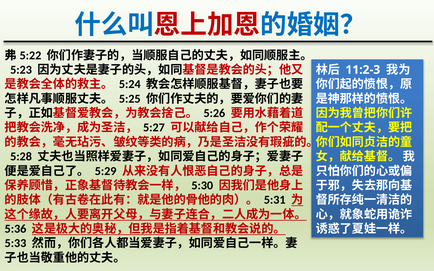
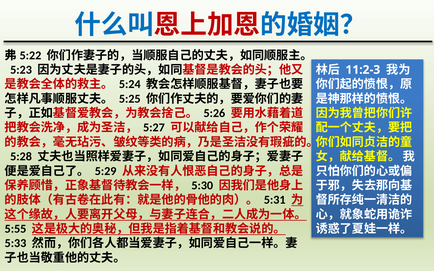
5:36: 5:36 -> 5:55 (15, 229)
